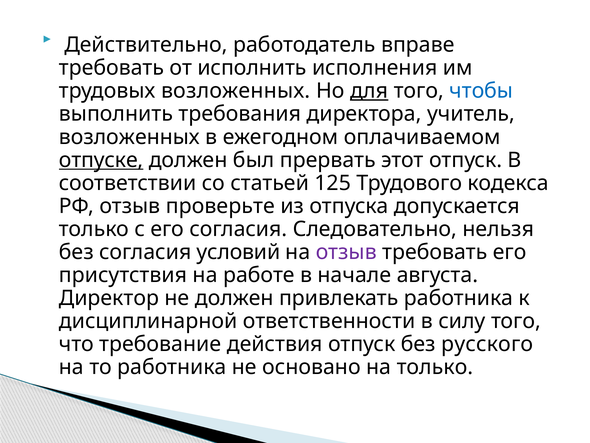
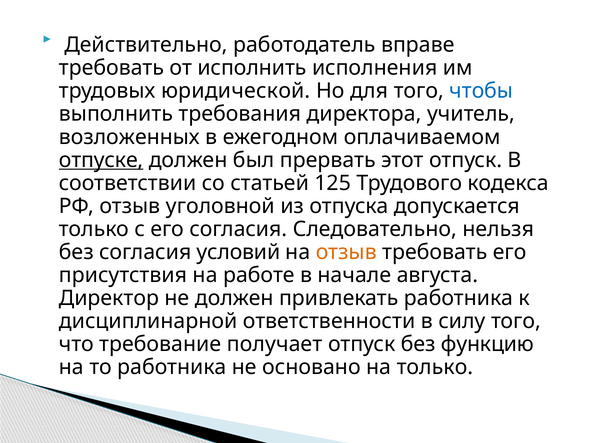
трудовых возложенных: возложенных -> юридической (236, 91)
для underline: present -> none (369, 91)
проверьте: проверьте -> уголовной (220, 206)
отзыв colour: purple -> orange (346, 252)
действия: действия -> получает (275, 344)
русского: русского -> функцию (487, 344)
